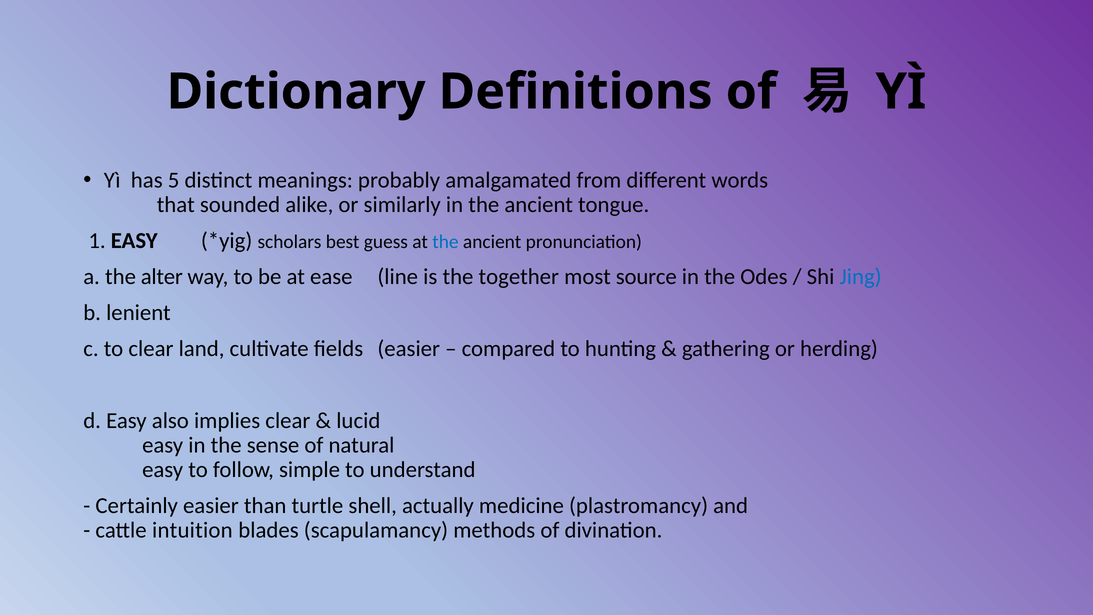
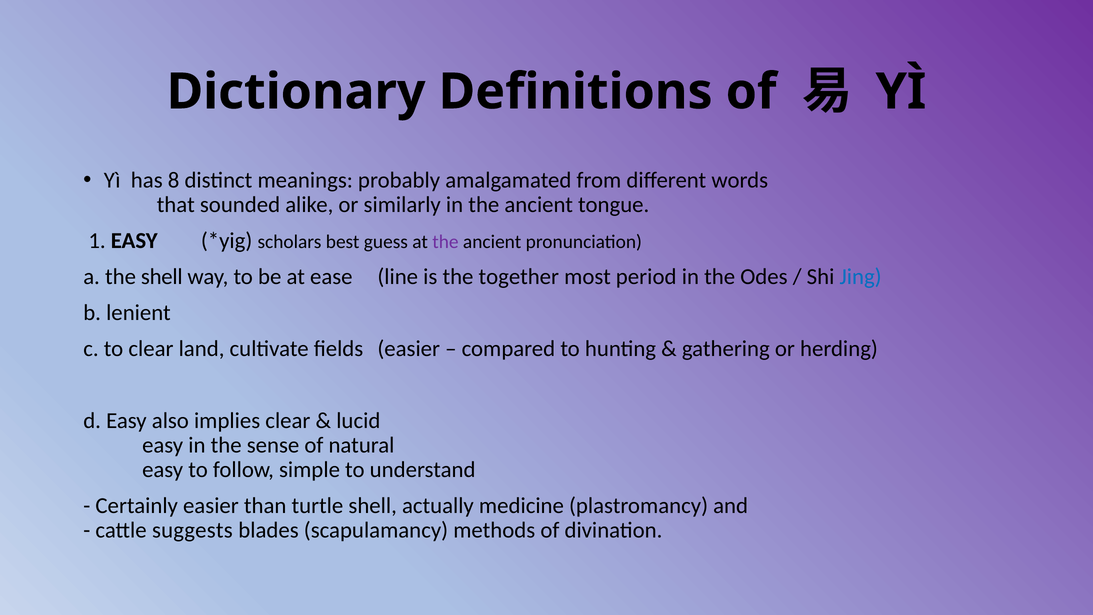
5: 5 -> 8 (174, 180)
the colour: blue -> purple (445, 242)
the alter: alter -> shell (162, 276)
source: source -> period (646, 276)
intuition: intuition -> suggests (192, 530)
